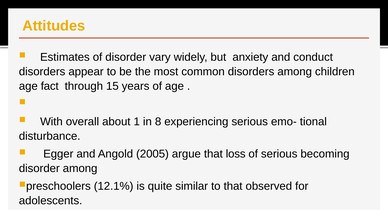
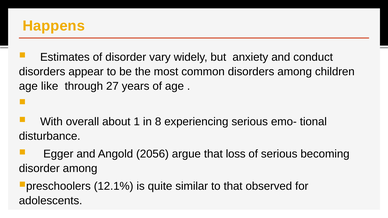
Attitudes: Attitudes -> Happens (54, 26)
fact: fact -> like (50, 86)
15: 15 -> 27 (112, 86)
2005: 2005 -> 2056 (152, 154)
